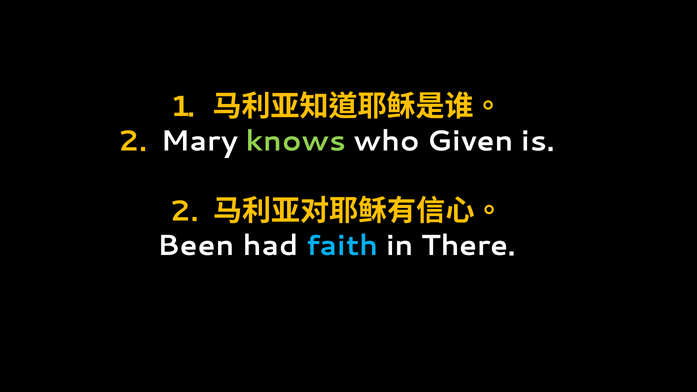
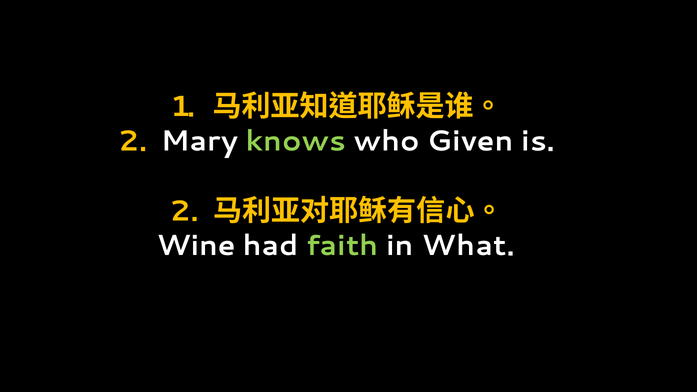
Been: Been -> Wine (196, 246)
faith colour: light blue -> light green (342, 246)
There: There -> What (468, 246)
